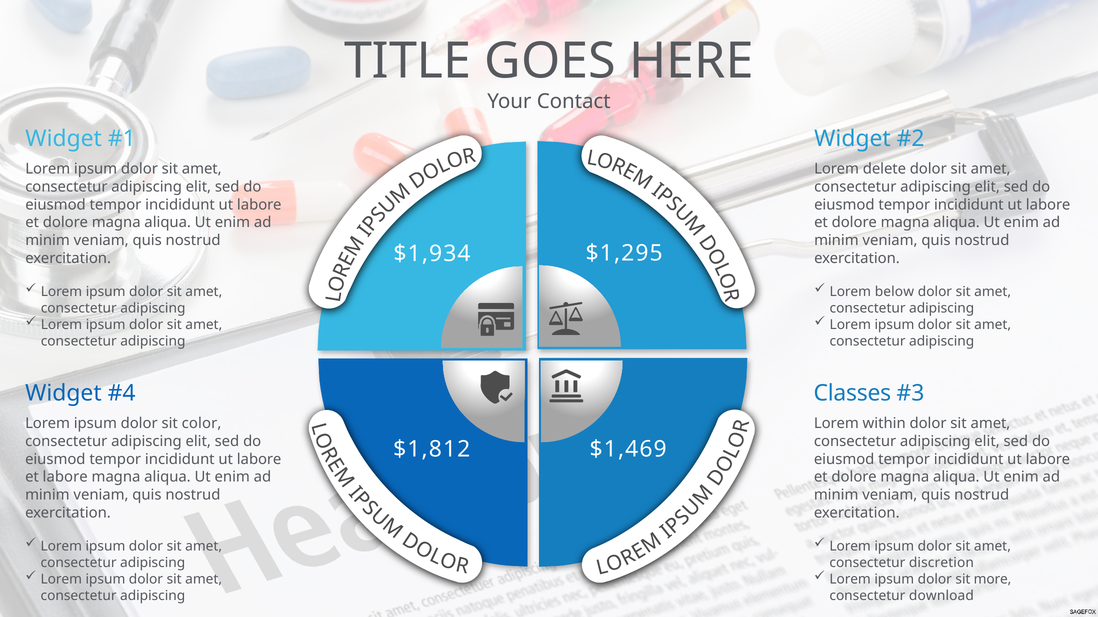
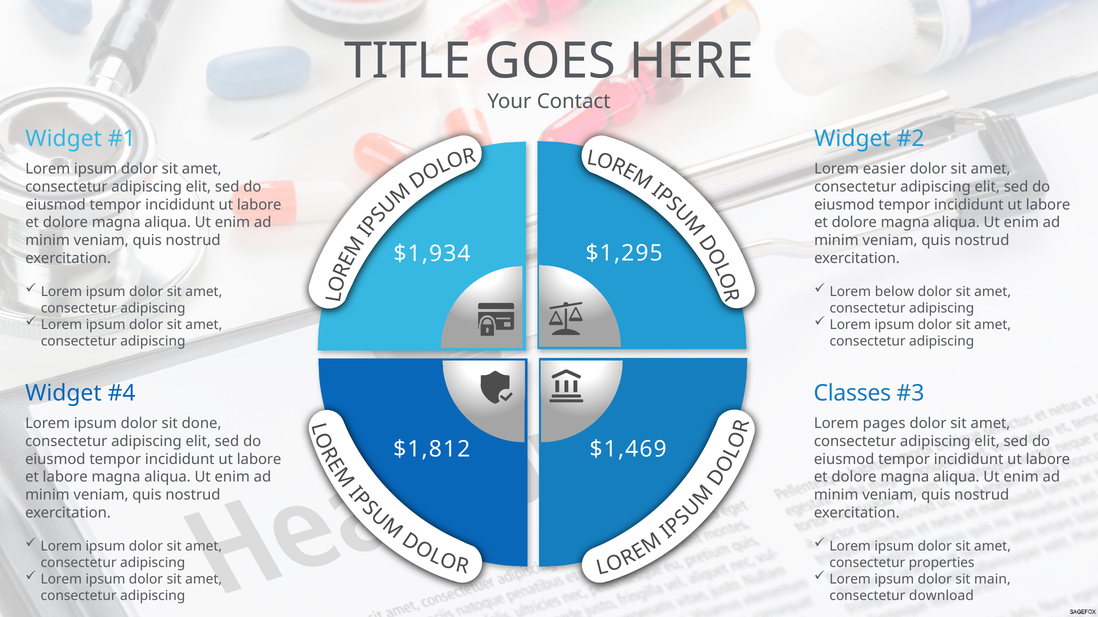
delete: delete -> easier (884, 169)
color: color -> done (202, 424)
within: within -> pages (884, 424)
discretion: discretion -> properties (942, 563)
more: more -> main (992, 580)
